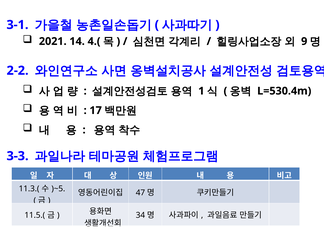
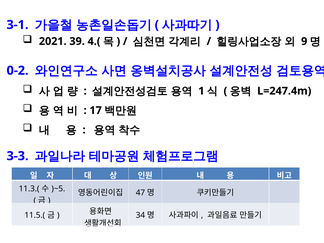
14: 14 -> 39 (77, 41)
2-2: 2-2 -> 0-2 (18, 71)
L=530.4m: L=530.4m -> L=247.4m (284, 91)
